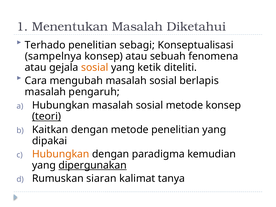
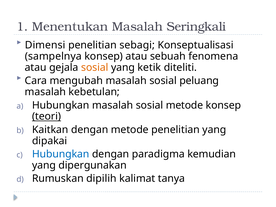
Diketahui: Diketahui -> Seringkali (196, 27)
Terhado: Terhado -> Dimensi (45, 45)
berlapis: berlapis -> peluang (199, 81)
pengaruh: pengaruh -> kebetulan (94, 92)
Hubungkan colour: orange -> blue (61, 154)
dipergunakan underline: present -> none (93, 165)
siaran: siaran -> dipilih (101, 179)
